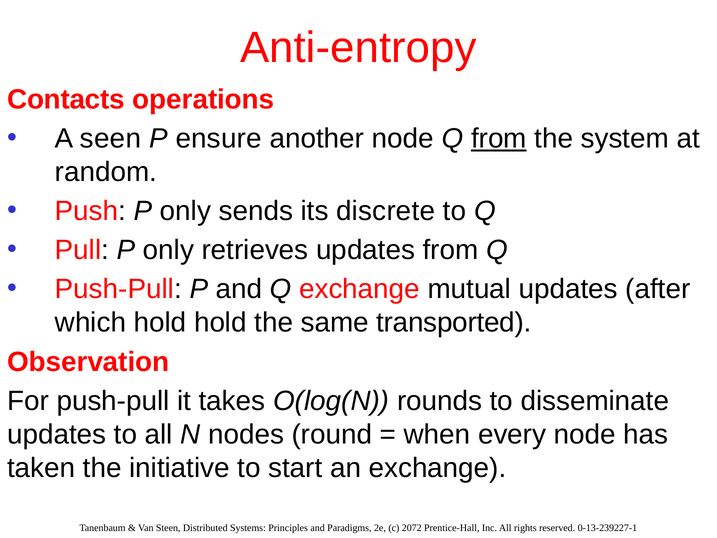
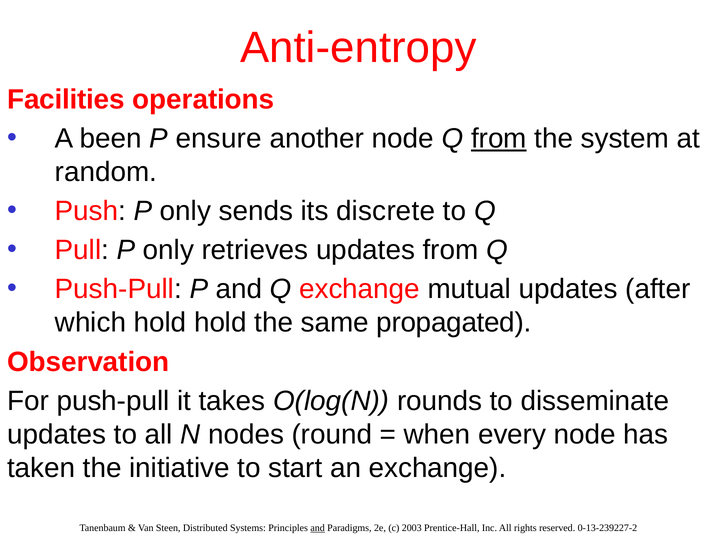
Contacts: Contacts -> Facilities (66, 99)
seen: seen -> been (111, 138)
transported: transported -> propagated (454, 323)
and underline: none -> present (318, 528)
2072: 2072 -> 2003 (412, 528)
0-13-239227-1: 0-13-239227-1 -> 0-13-239227-2 (607, 528)
